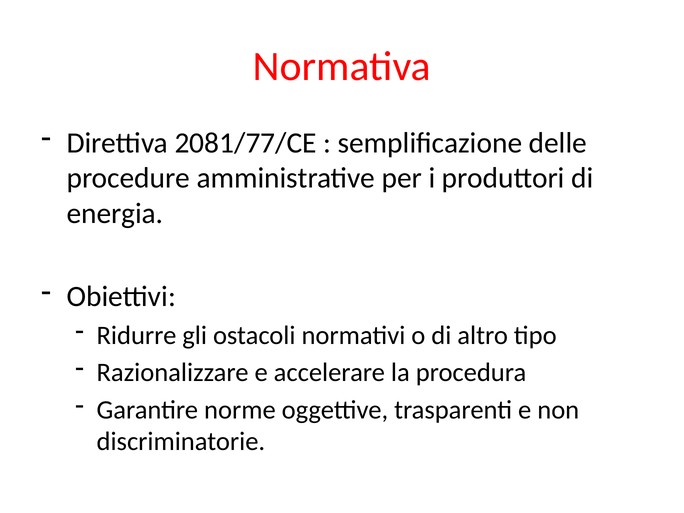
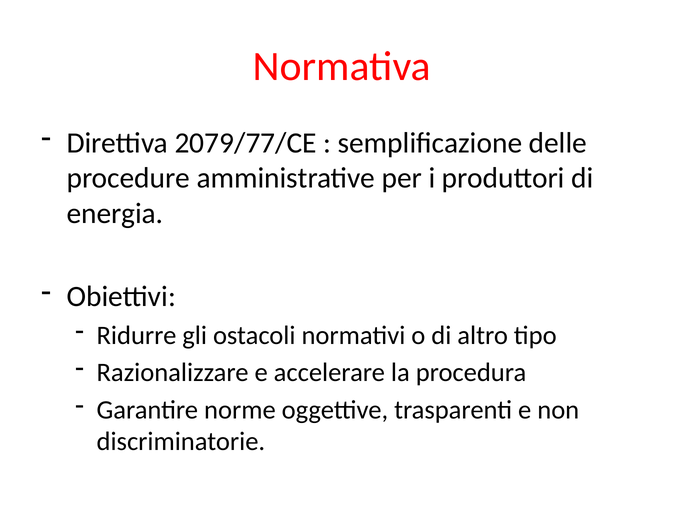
2081/77/CE: 2081/77/CE -> 2079/77/CE (246, 143)
